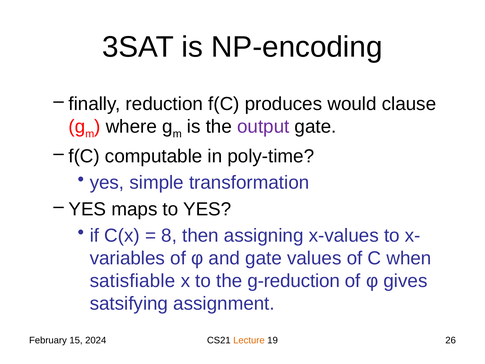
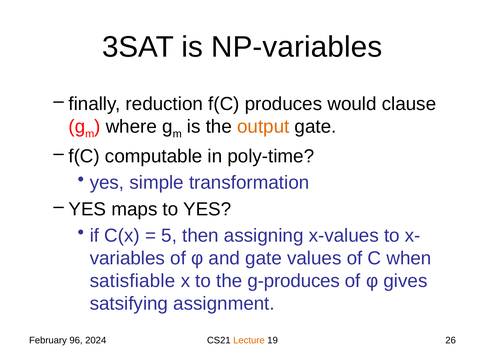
NP-encoding: NP-encoding -> NP-variables (297, 47)
output colour: purple -> orange (263, 127)
8: 8 -> 5 (169, 235)
g-reduction: g-reduction -> g-produces (294, 281)
15: 15 -> 96 (76, 340)
